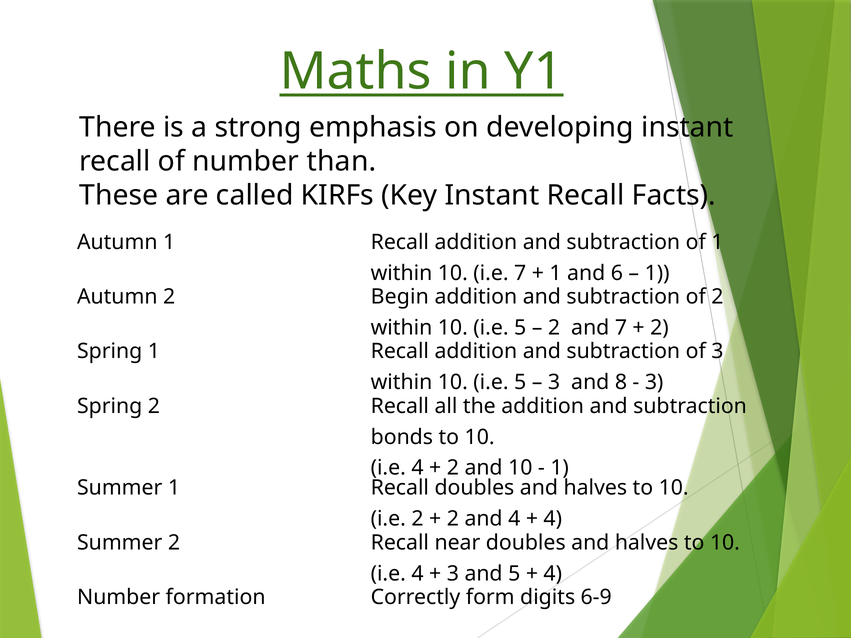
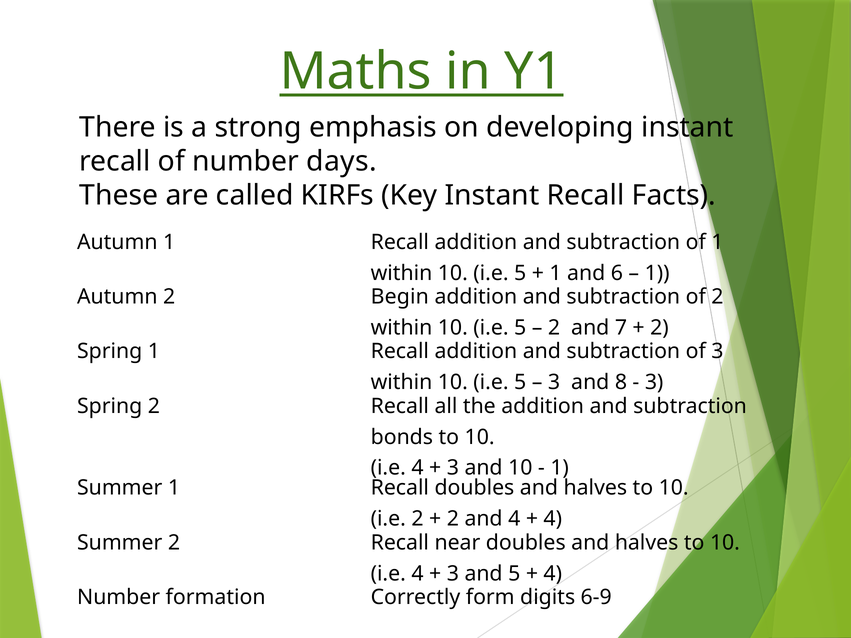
than: than -> days (342, 161)
7: 7 -> 5 (520, 273)
2: 2 -> 3 (453, 468)
